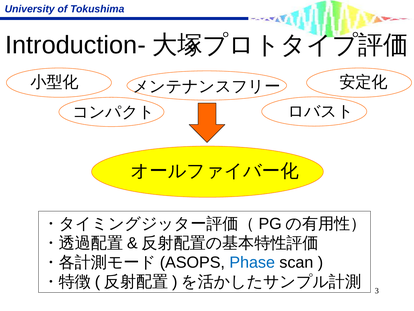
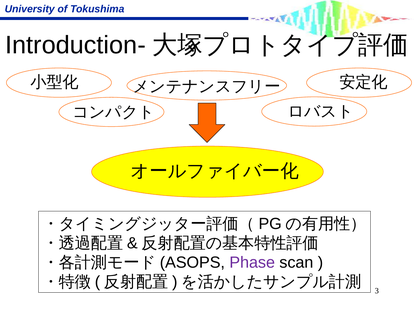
Phase colour: blue -> purple (252, 262)
